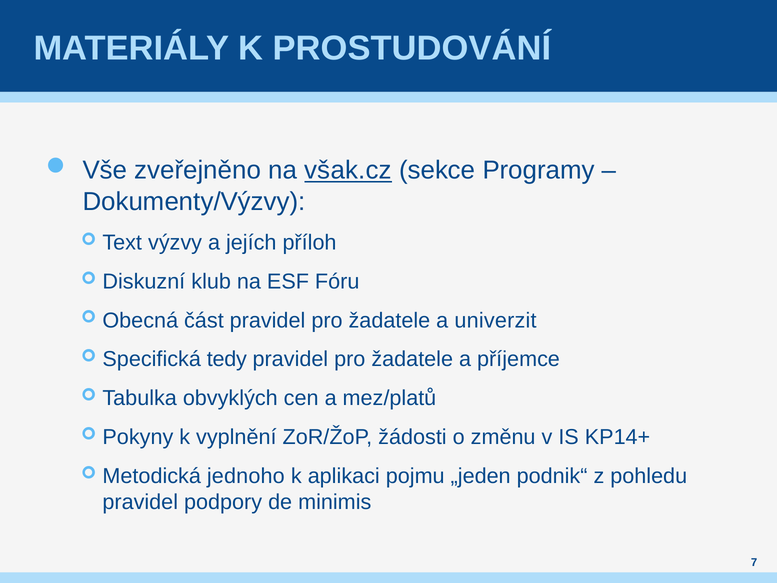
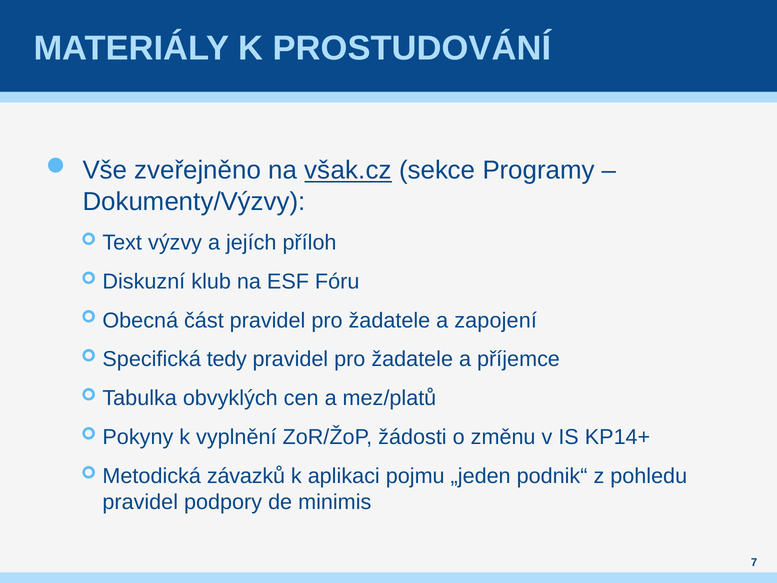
univerzit: univerzit -> zapojení (496, 320)
jednoho: jednoho -> závazků (246, 476)
